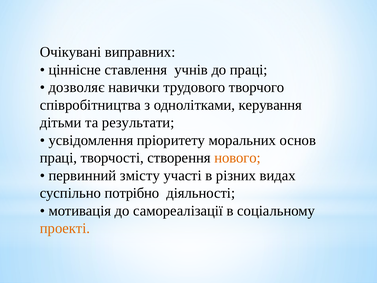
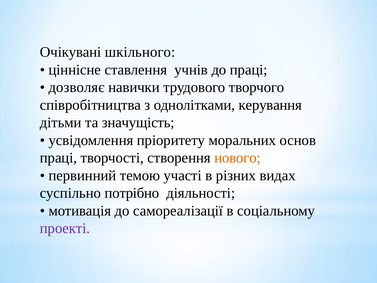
виправних: виправних -> шкільного (140, 52)
результати: результати -> значущість (138, 123)
змісту: змісту -> темою (140, 175)
проекті colour: orange -> purple (65, 228)
